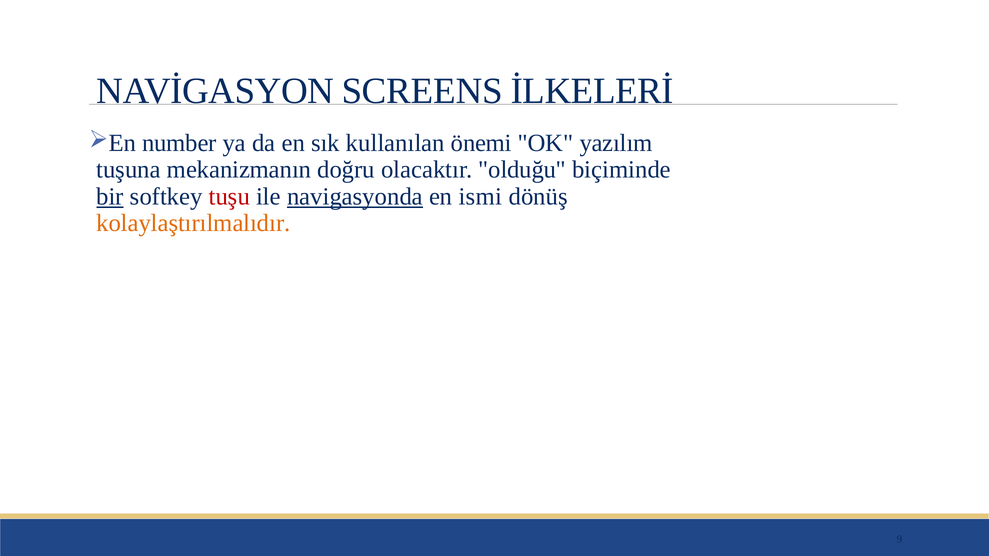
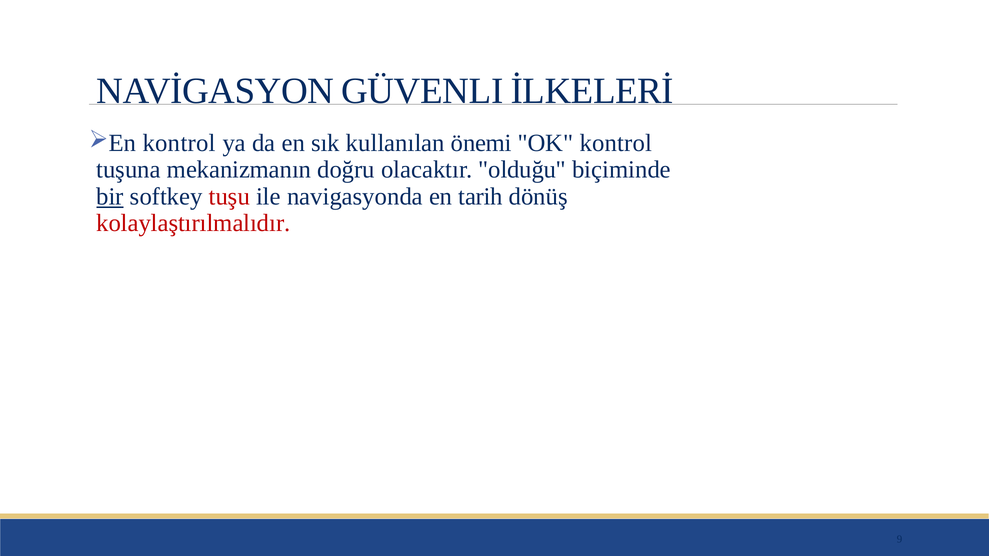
SCREENS: SCREENS -> GÜVENLI (422, 91)
number: number -> kontrol (179, 143)
OK yazılım: yazılım -> kontrol (616, 143)
navigasyonda underline: present -> none (355, 197)
ismi: ismi -> tarih (481, 197)
kolaylaştırılmalıdır colour: orange -> red (193, 223)
